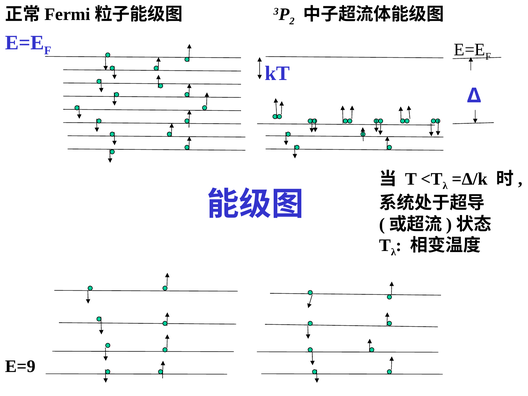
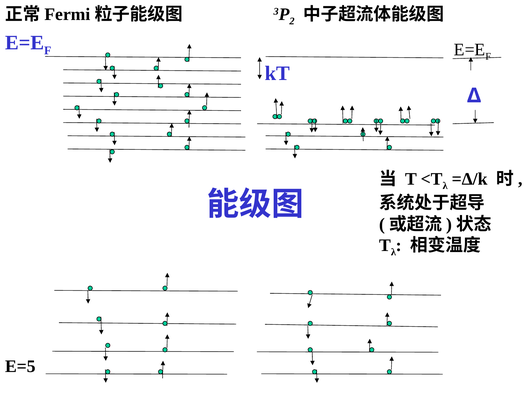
E=9: E=9 -> E=5 (20, 366)
